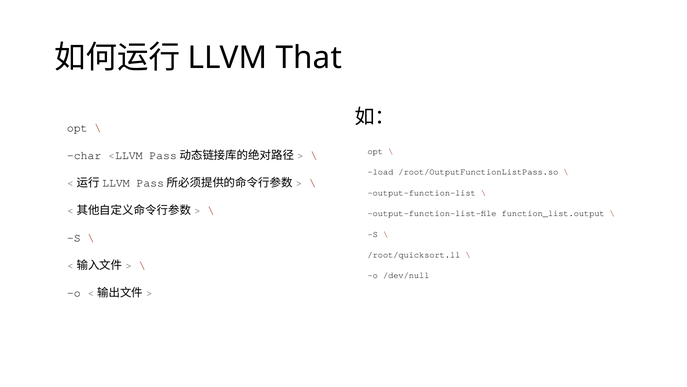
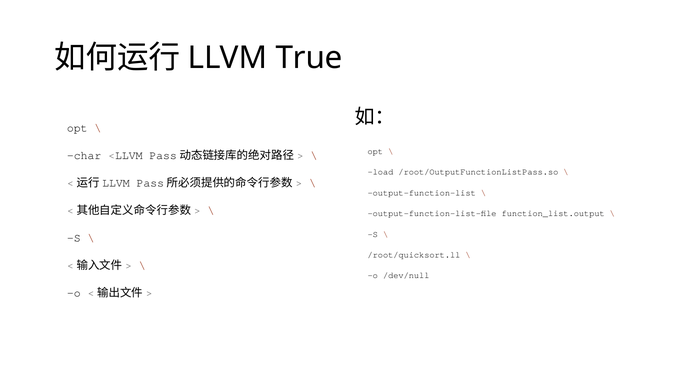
That: That -> True (309, 58)
